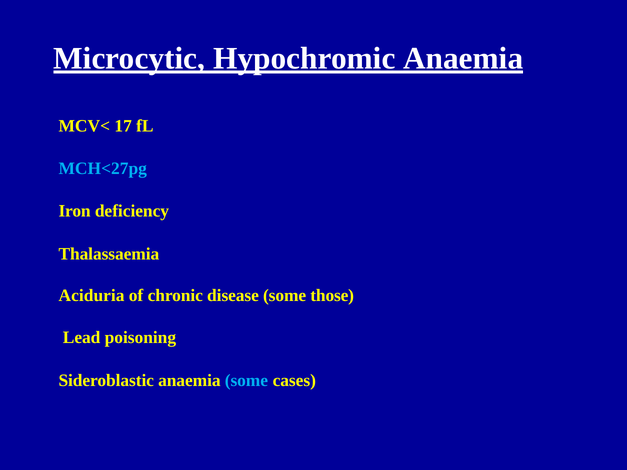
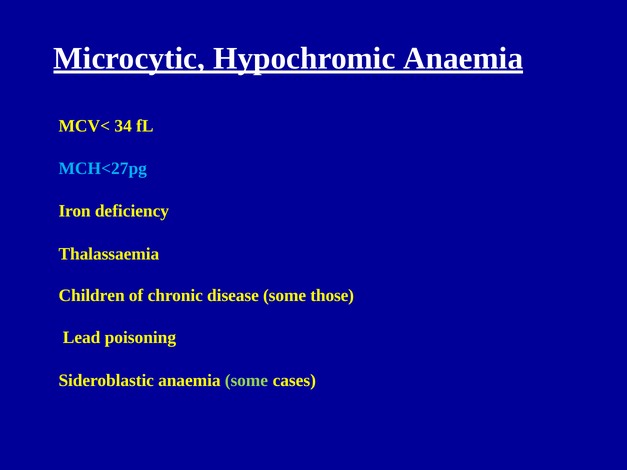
17: 17 -> 34 (123, 126)
Aciduria: Aciduria -> Children (92, 296)
some colour: light blue -> light green (246, 381)
